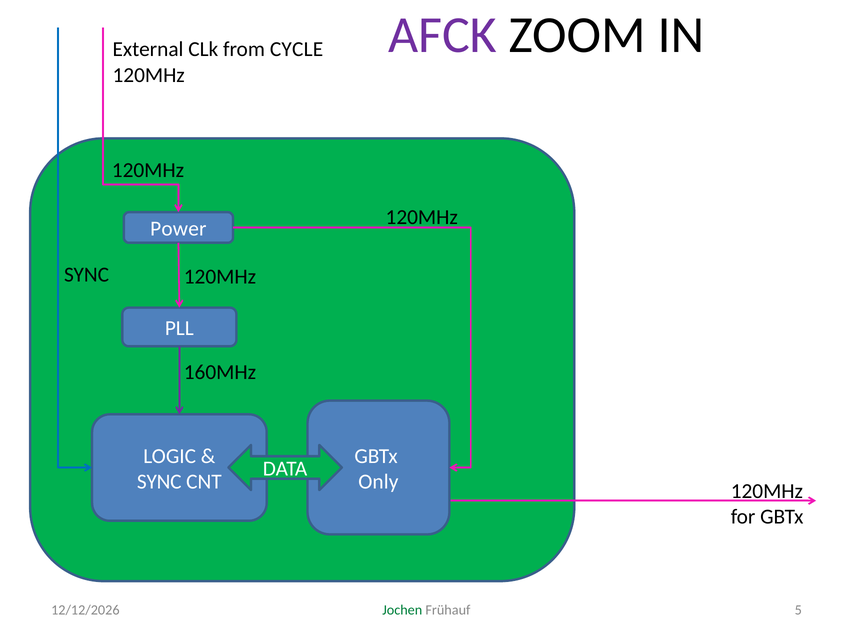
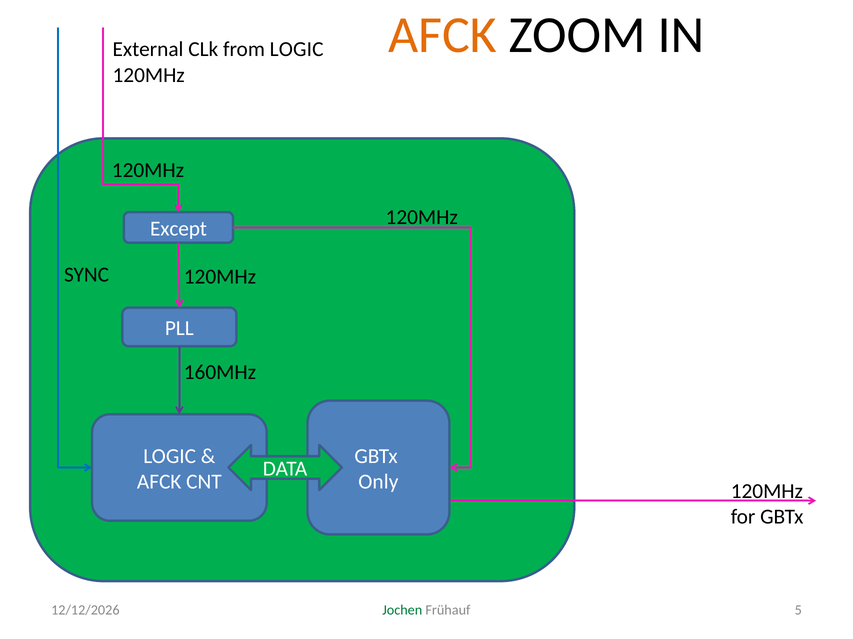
AFCK colour: purple -> orange (442, 35)
from CYCLE: CYCLE -> LOGIC (297, 49)
Power: Power -> Except (179, 229)
SYNC: SYNC -> AFCK (159, 482)
